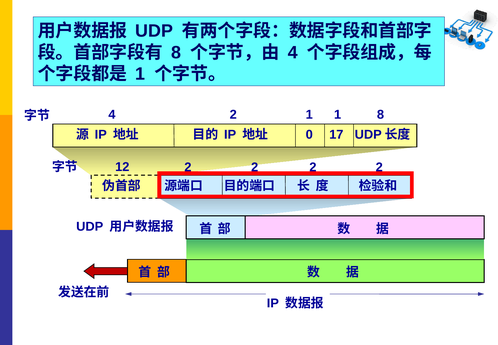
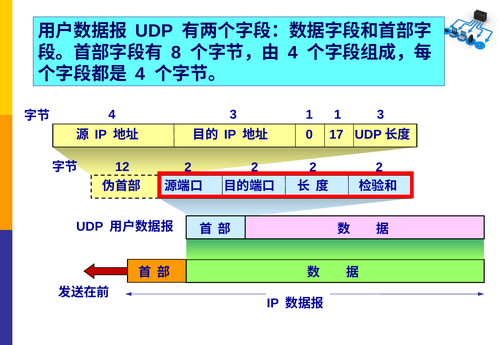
1: 1 -> 4 (140, 74)
4 2: 2 -> 3 (233, 114)
1 8: 8 -> 3 (380, 114)
